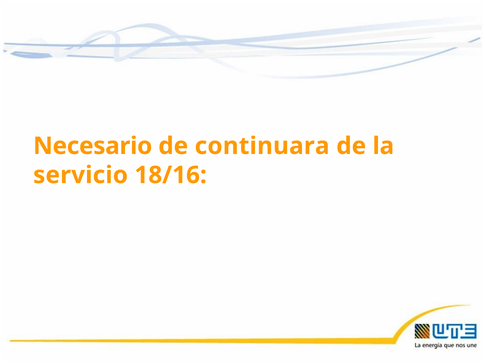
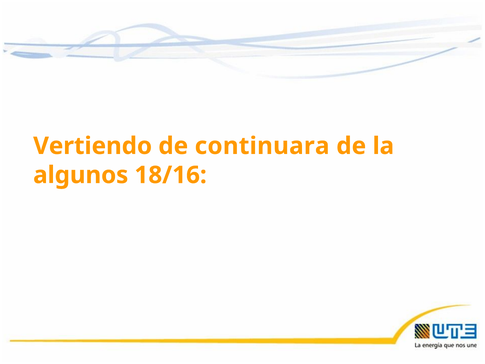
Necesario: Necesario -> Vertiendo (93, 146)
servicio: servicio -> algunos (81, 175)
